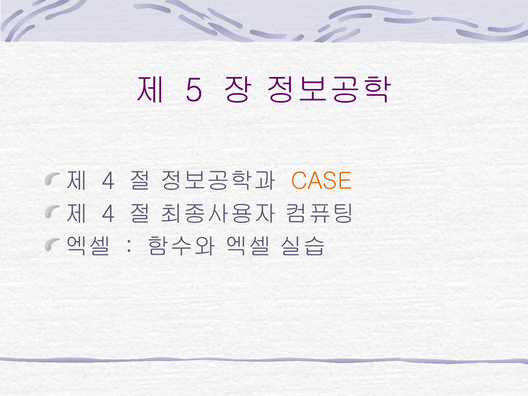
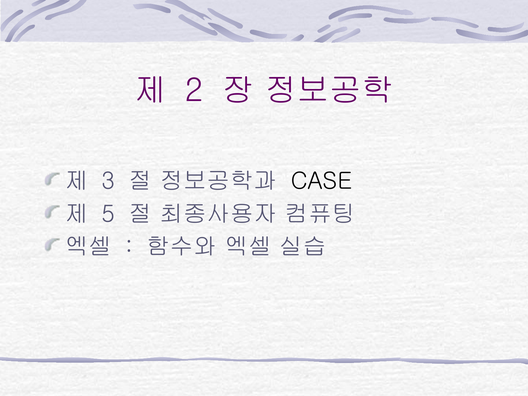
5: 5 -> 2 (194, 91)
4: 4 -> 3 (108, 181)
CASE colour: orange -> black (321, 181)
4: 4 -> 5 (108, 214)
